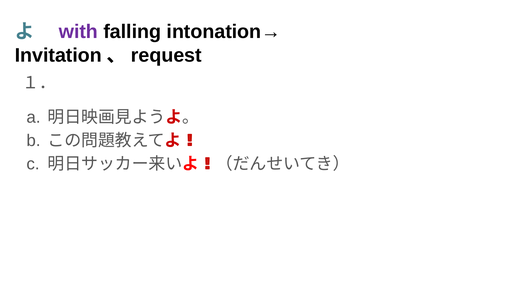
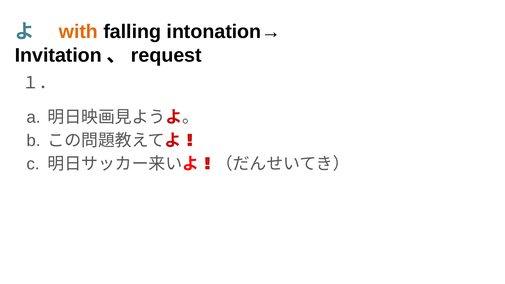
with colour: purple -> orange (78, 32)
